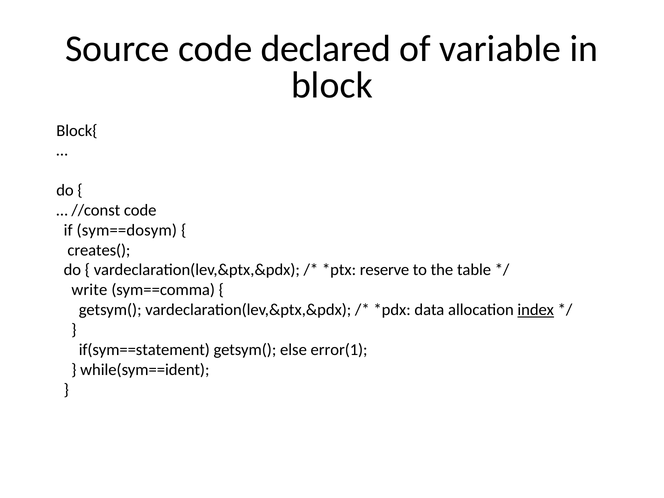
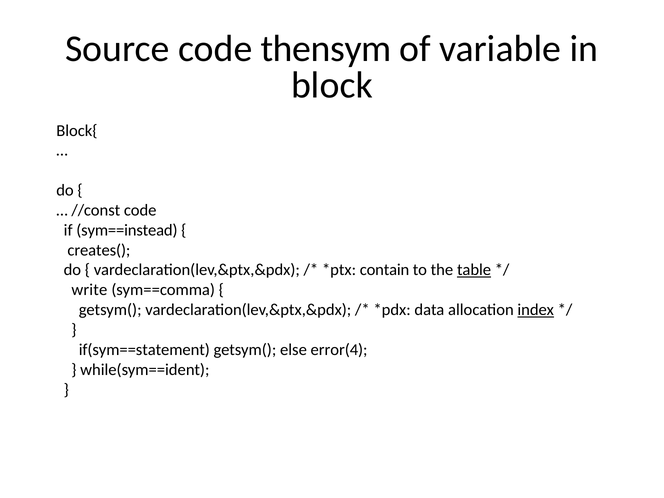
declared: declared -> thensym (326, 49)
sym==dosym: sym==dosym -> sym==instead (127, 230)
reserve: reserve -> contain (385, 270)
table underline: none -> present (474, 270)
error(1: error(1 -> error(4 (339, 350)
